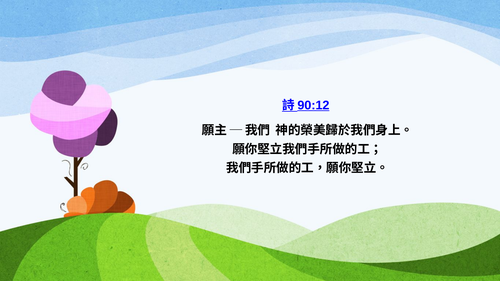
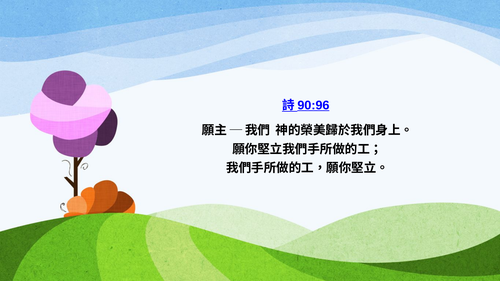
90:12: 90:12 -> 90:96 (313, 105)
